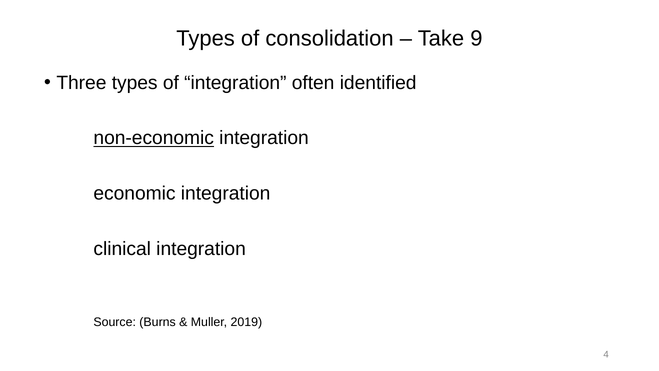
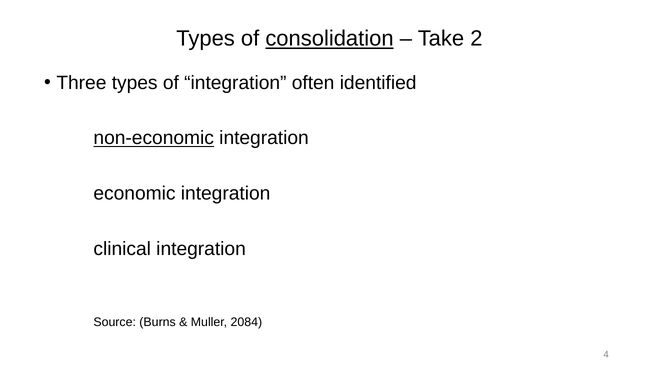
consolidation underline: none -> present (330, 39)
9: 9 -> 2 (476, 39)
2019: 2019 -> 2084 (246, 322)
